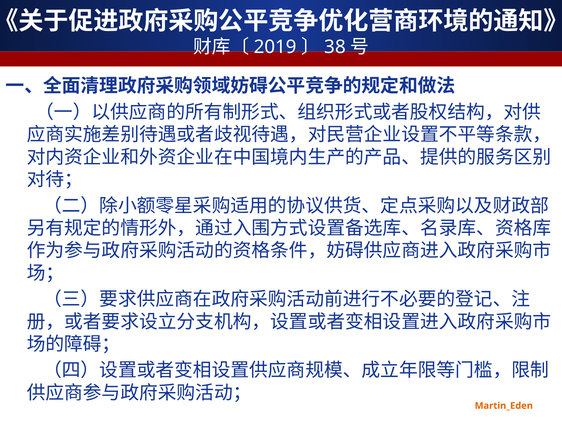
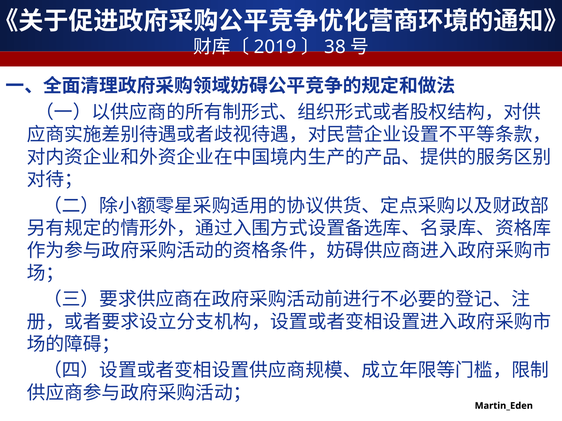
Martin_Eden colour: orange -> black (504, 406)
